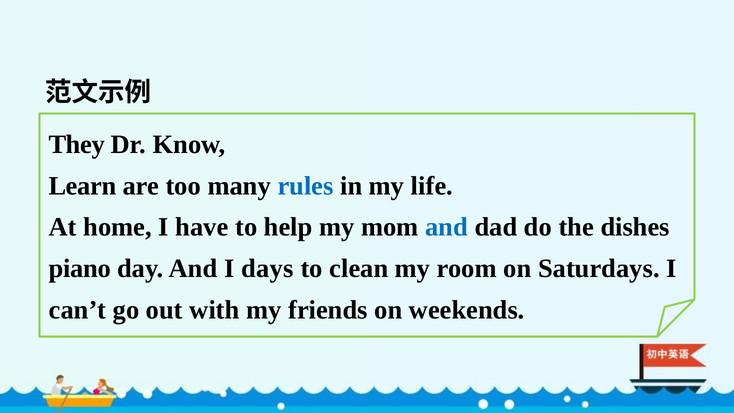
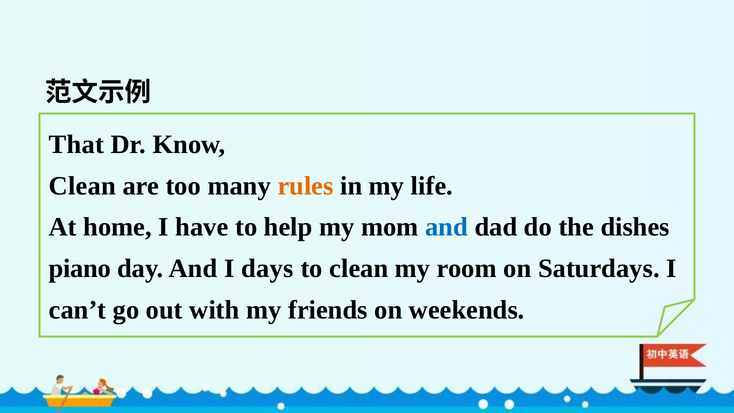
They: They -> That (77, 144)
Learn: Learn -> Clean (82, 186)
rules colour: blue -> orange (306, 186)
